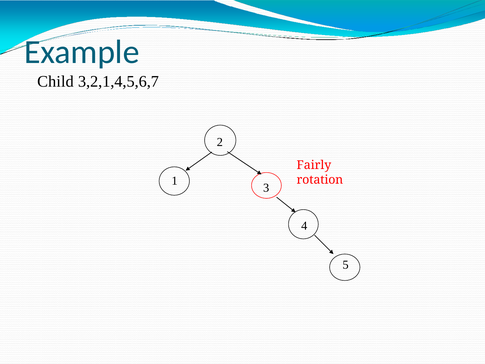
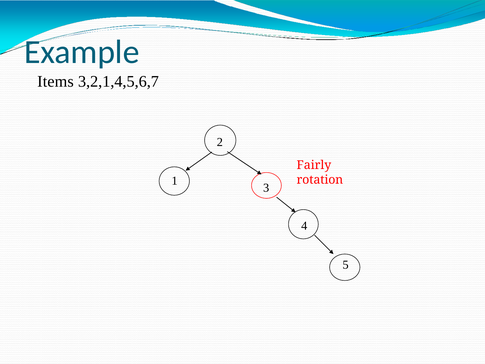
Child: Child -> Items (55, 81)
